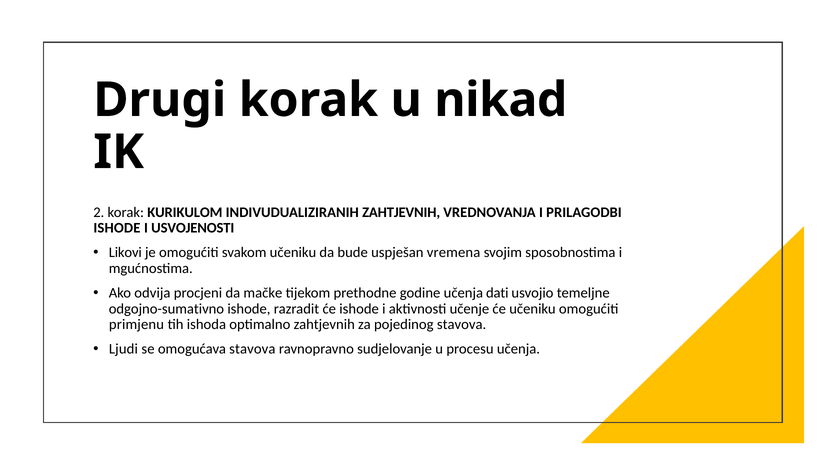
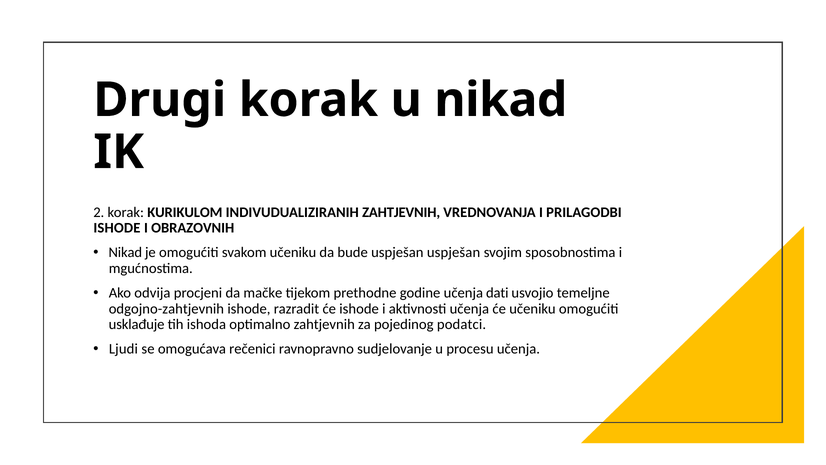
USVOJENOSTI: USVOJENOSTI -> OBRAZOVNIH (193, 228)
Likovi: Likovi -> Nikad (125, 252)
uspješan vremena: vremena -> uspješan (454, 252)
odgojno-sumativno: odgojno-sumativno -> odgojno-zahtjevnih (166, 308)
aktivnosti učenje: učenje -> učenja (469, 308)
primjenu: primjenu -> usklađuje (137, 324)
pojedinog stavova: stavova -> podatci (462, 324)
omogućava stavova: stavova -> rečenici (252, 349)
